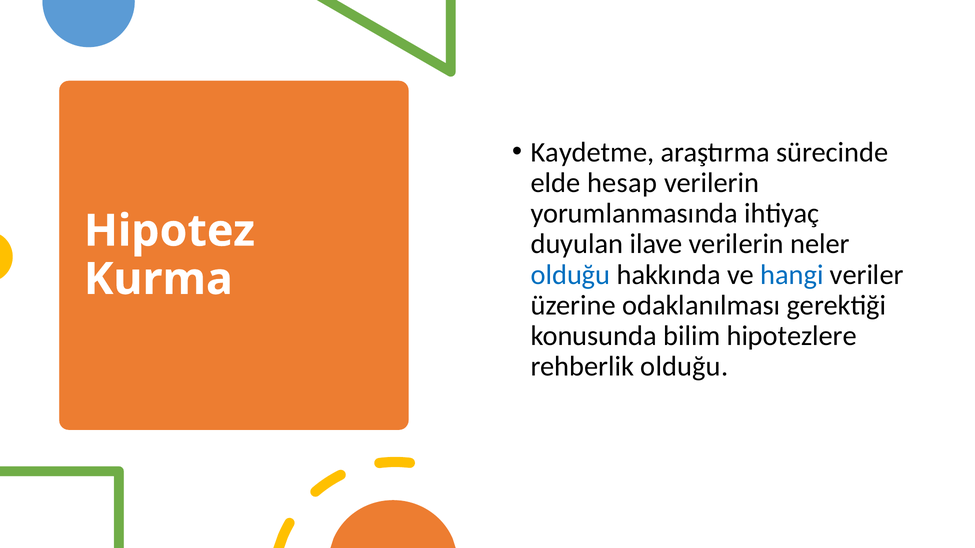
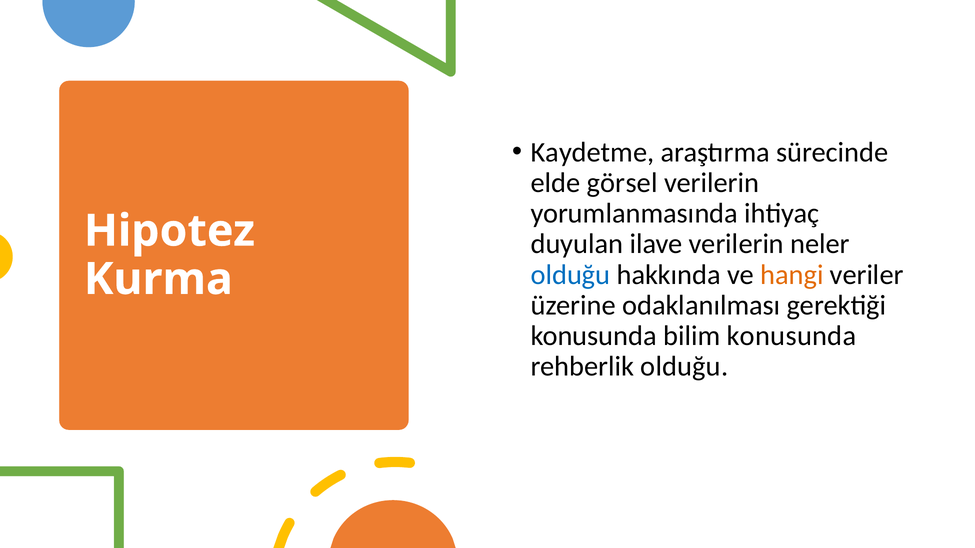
hesap: hesap -> görsel (622, 183)
hangi colour: blue -> orange (792, 275)
bilim hipotezlere: hipotezlere -> konusunda (792, 336)
